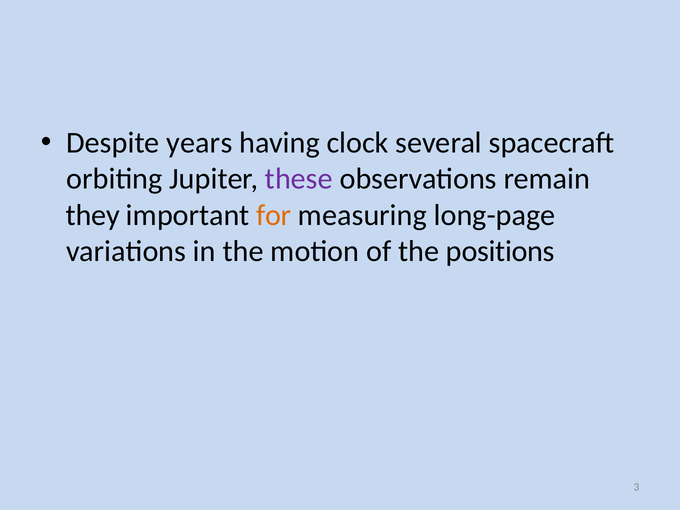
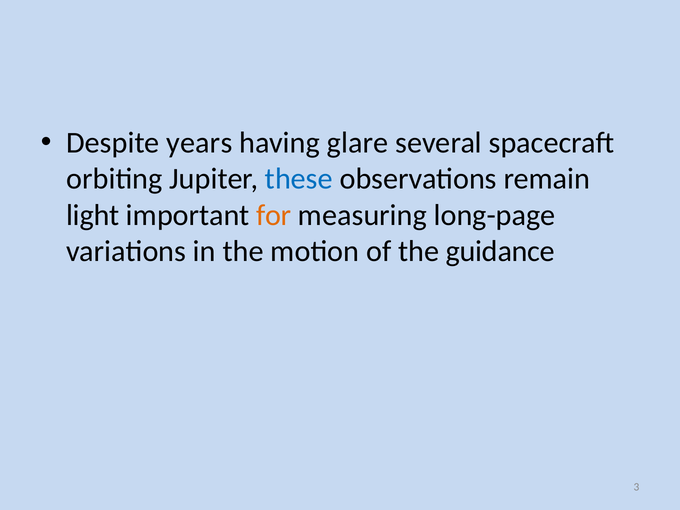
clock: clock -> glare (358, 143)
these colour: purple -> blue (299, 179)
they: they -> light (93, 215)
positions: positions -> guidance (500, 251)
